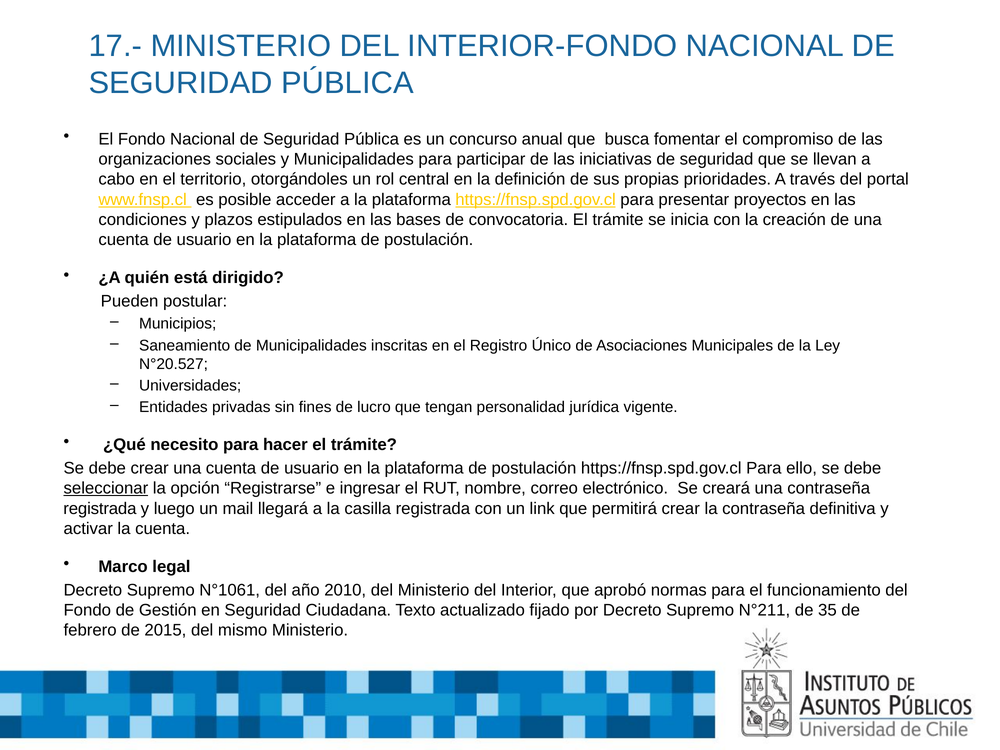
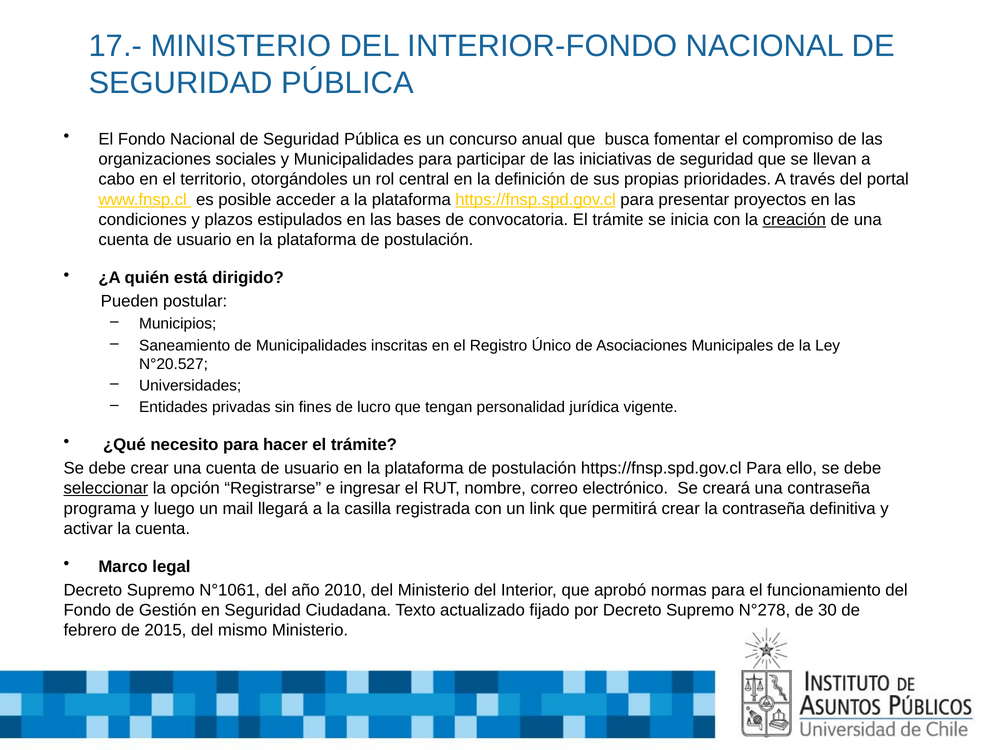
creación underline: none -> present (794, 220)
registrada: registrada -> programa (100, 508)
N°211: N°211 -> N°278 (764, 610)
35: 35 -> 30 (827, 610)
